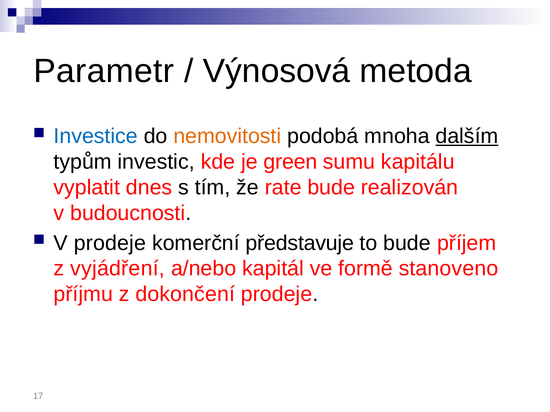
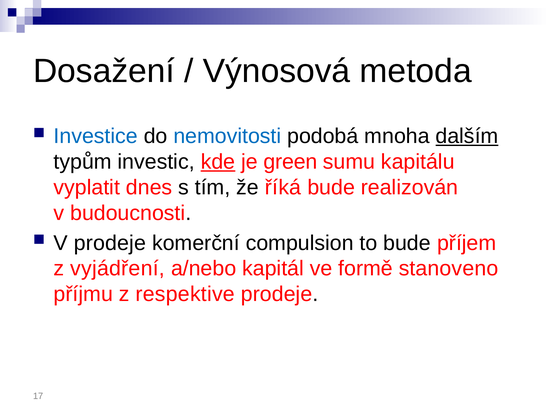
Parametr: Parametr -> Dosažení (104, 71)
nemovitosti colour: orange -> blue (227, 136)
kde underline: none -> present (218, 162)
rate: rate -> říká (283, 188)
představuje: představuje -> compulsion (300, 243)
dokončení: dokončení -> respektive (185, 295)
